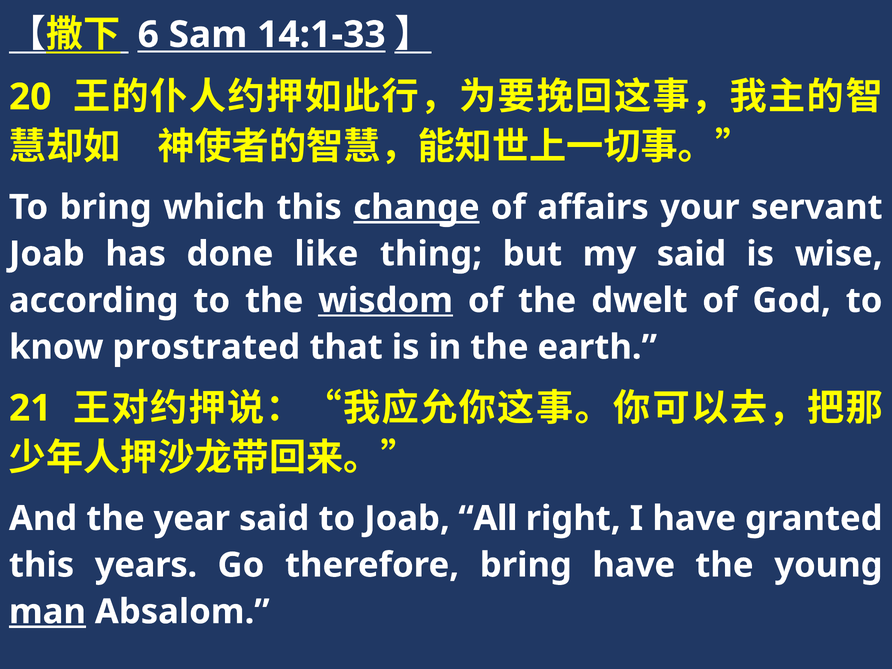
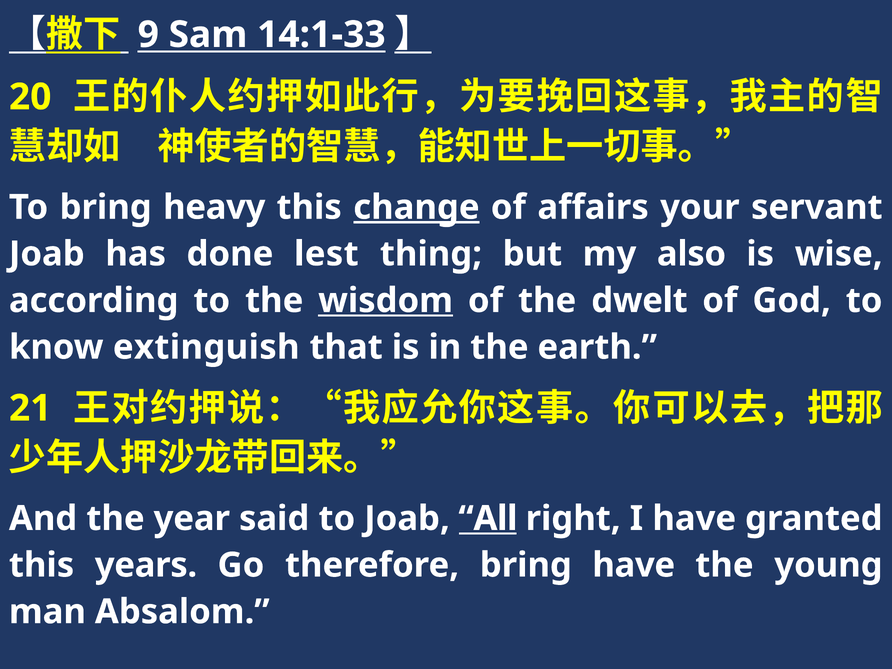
6: 6 -> 9 (148, 35)
which: which -> heavy (214, 207)
like: like -> lest (326, 254)
my said: said -> also (691, 254)
prostrated: prostrated -> extinguish (206, 347)
All underline: none -> present (488, 519)
man underline: present -> none (47, 612)
